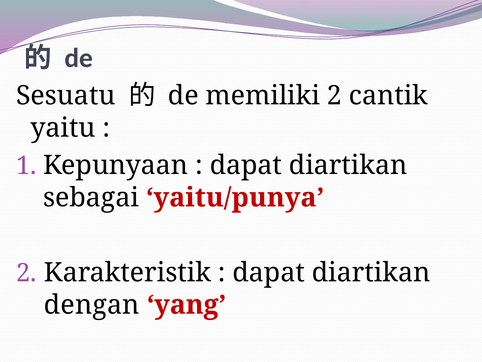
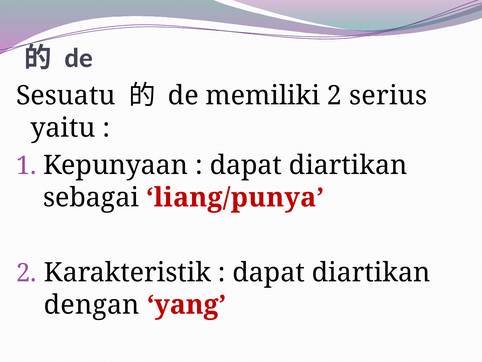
cantik: cantik -> serius (388, 96)
yaitu/punya: yaitu/punya -> liang/punya (235, 197)
